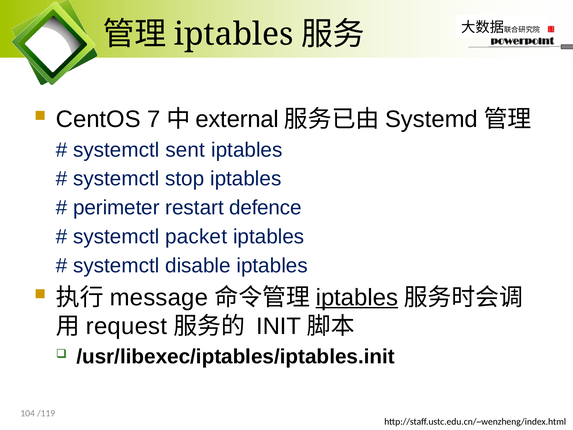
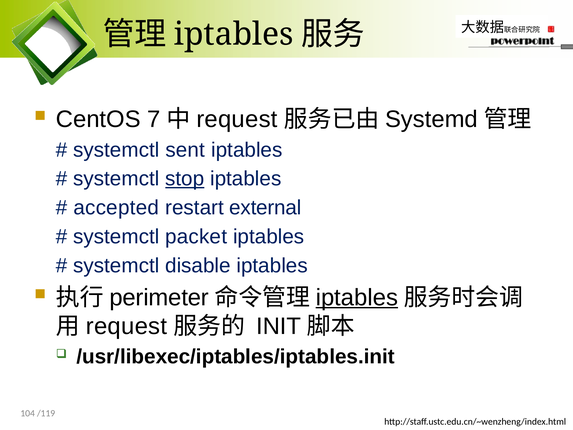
external: external -> request (237, 119)
stop underline: none -> present (185, 179)
perimeter: perimeter -> accepted (116, 208)
defence: defence -> external (265, 208)
message: message -> perimeter (159, 297)
